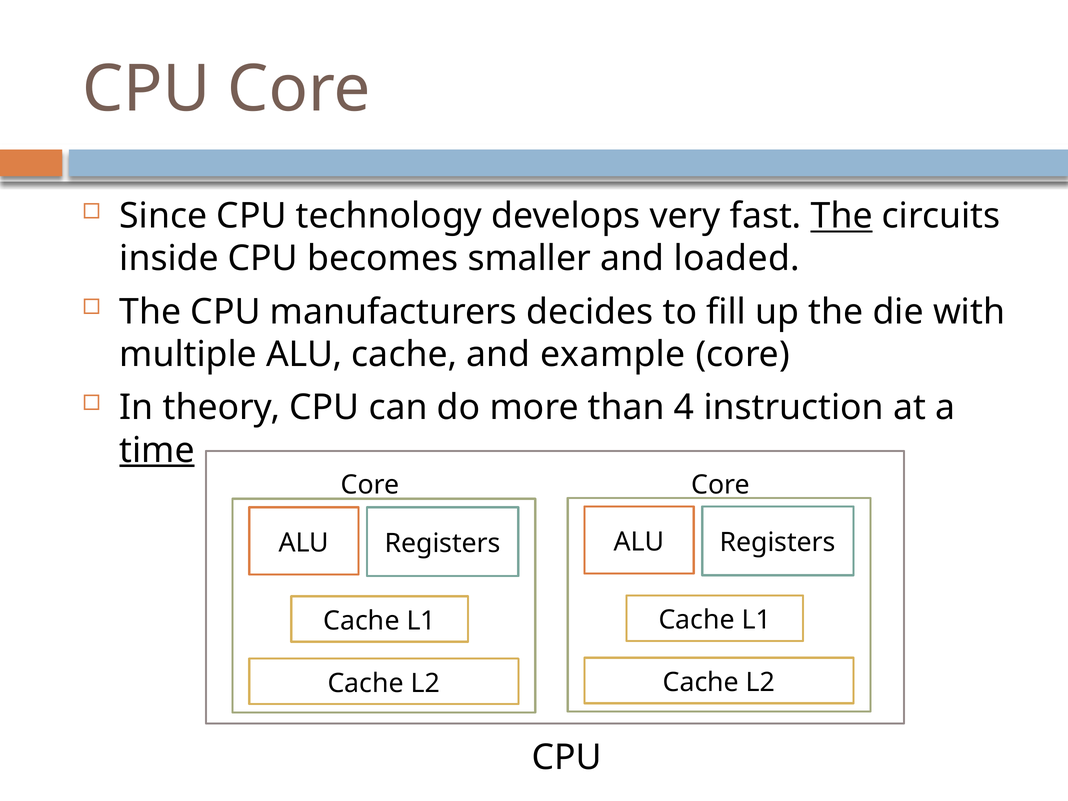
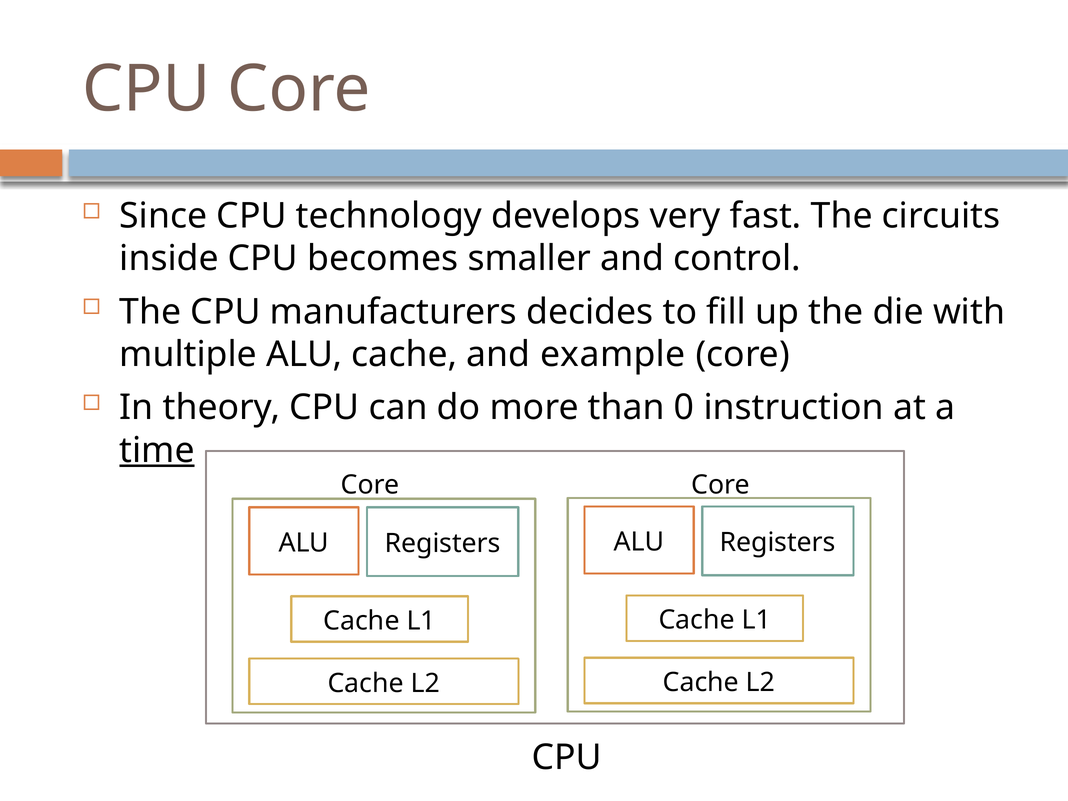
The underline: present -> none (842, 216)
loaded: loaded -> control (737, 259)
4: 4 -> 0 (684, 408)
